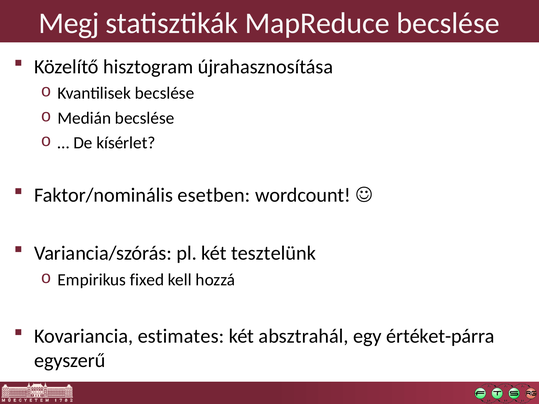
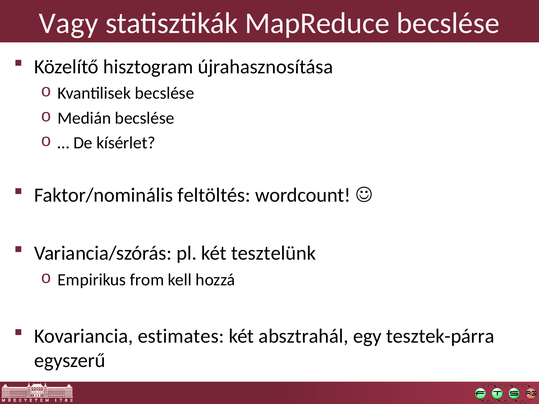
Megj: Megj -> Vagy (69, 23)
esetben: esetben -> feltöltés (214, 195)
fixed: fixed -> from (147, 280)
értéket-párra: értéket-párra -> tesztek-párra (440, 336)
